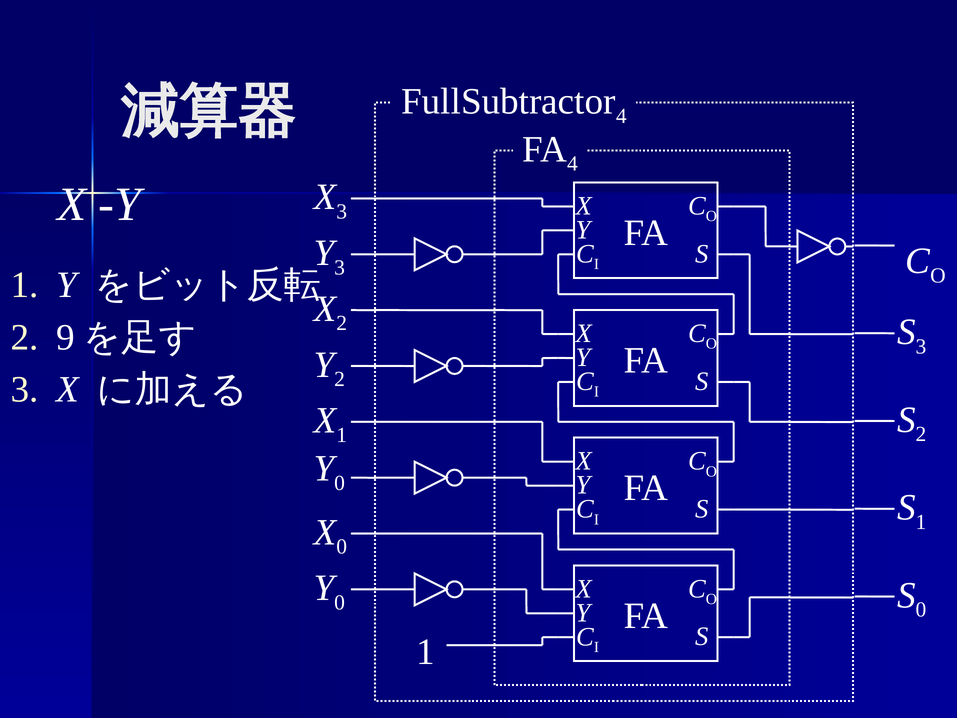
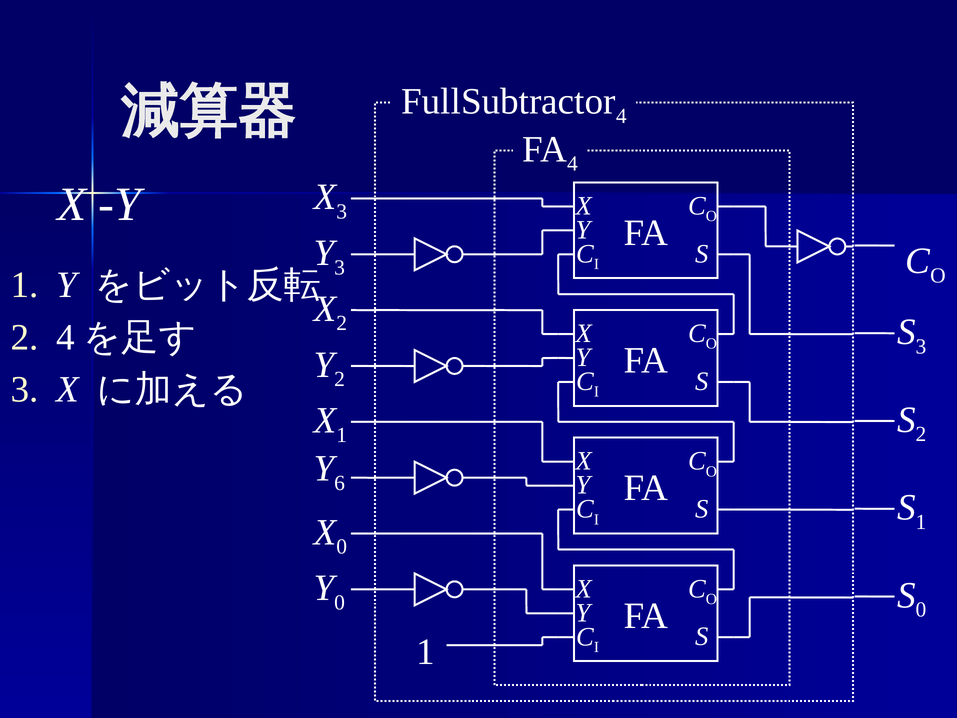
9: 9 -> 4 (65, 337)
0: 0 -> 6 (340, 483)
